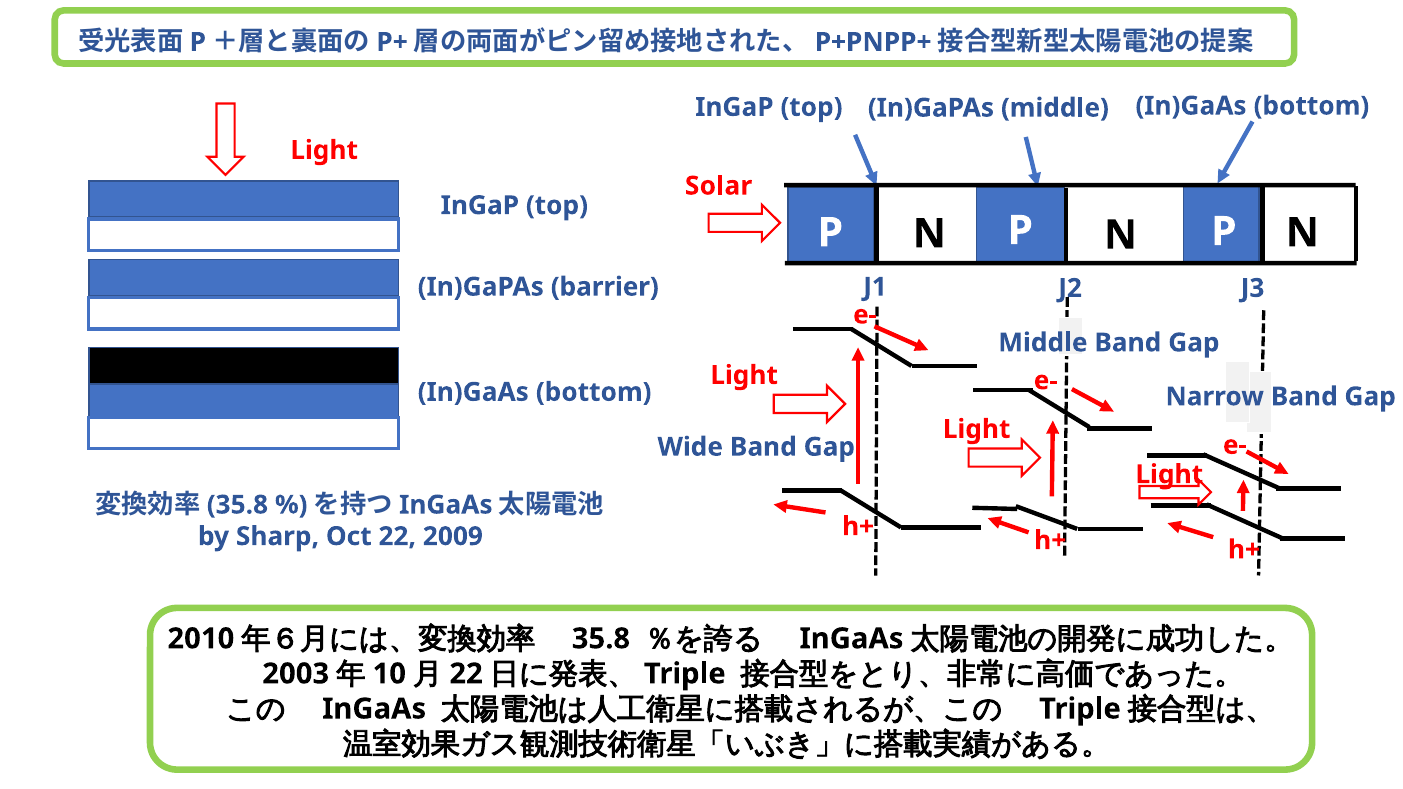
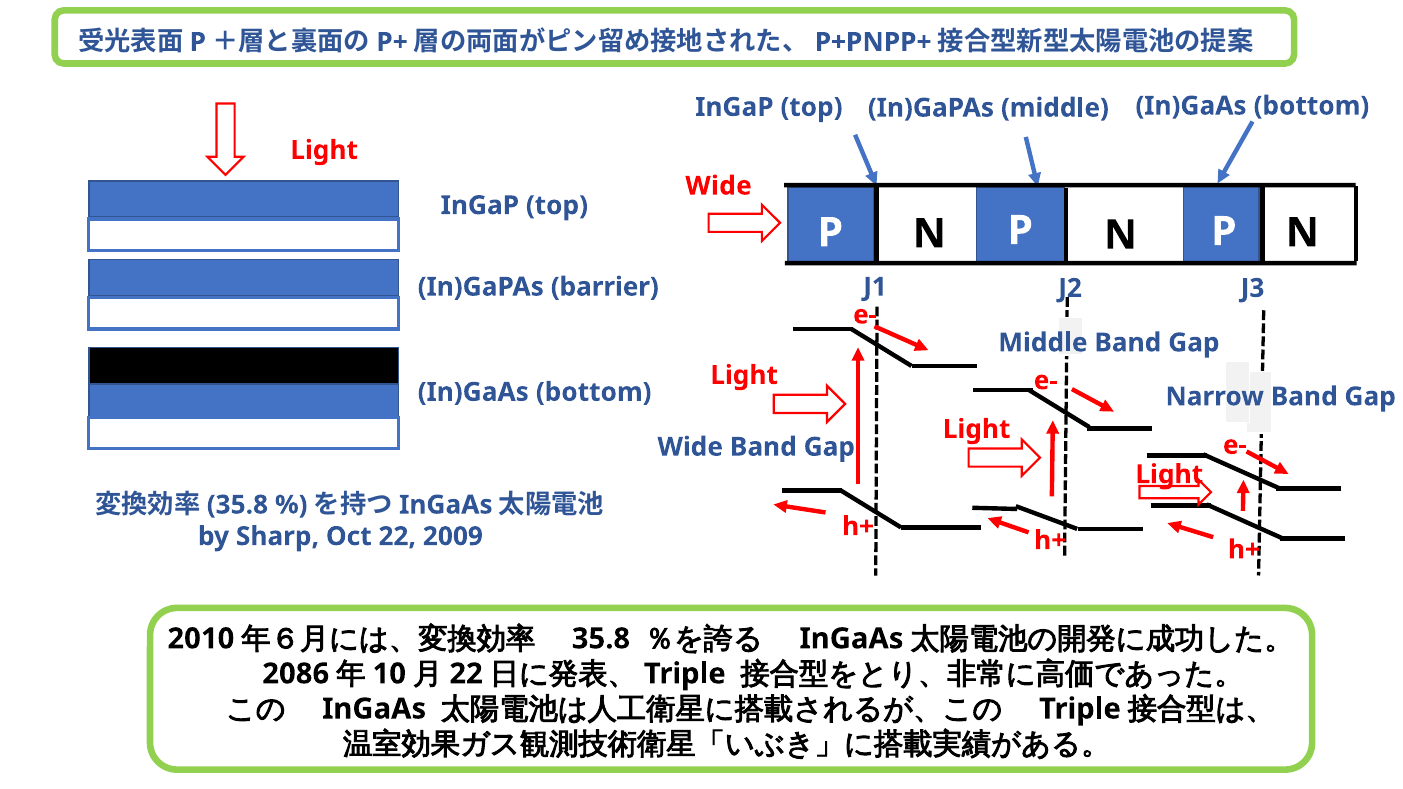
Solar: Solar -> Wide (719, 186)
2003: 2003 -> 2086 (296, 674)
